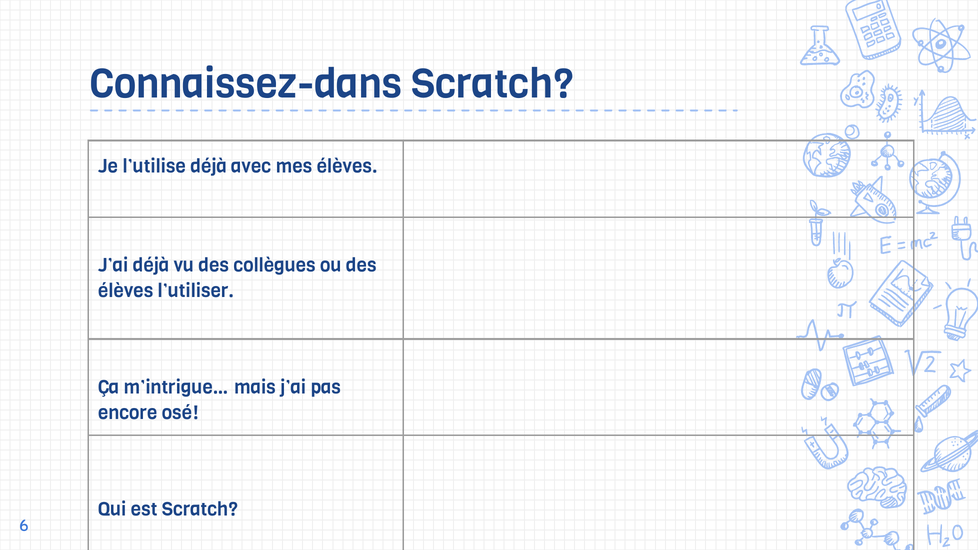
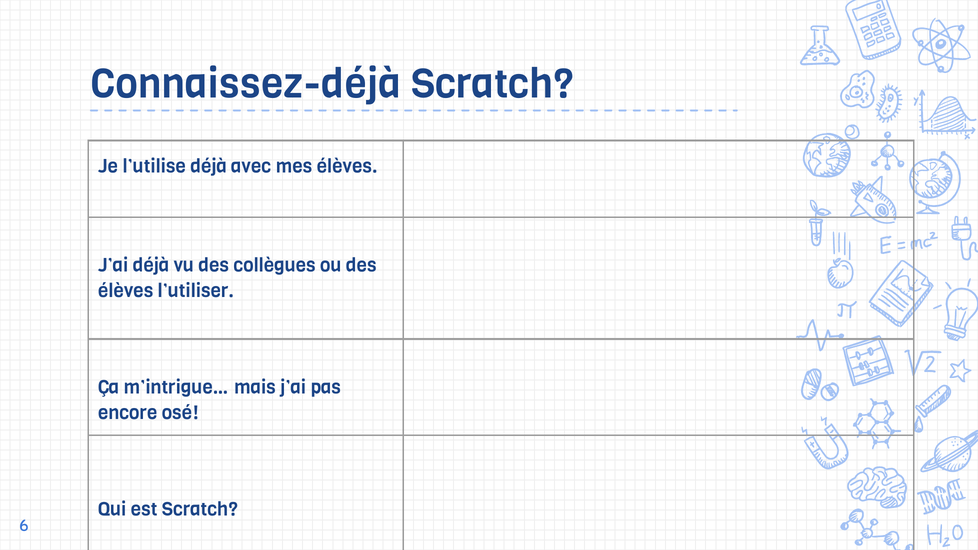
Connaissez-dans: Connaissez-dans -> Connaissez-déjà (246, 84)
